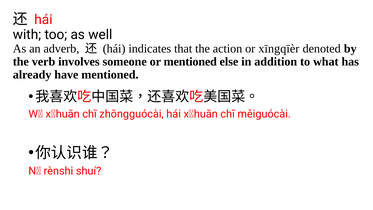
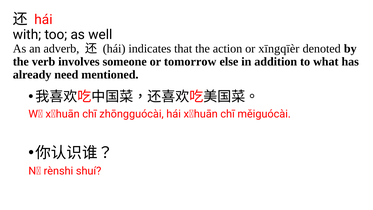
or mentioned: mentioned -> tomorrow (190, 62)
have: have -> need (66, 75)
